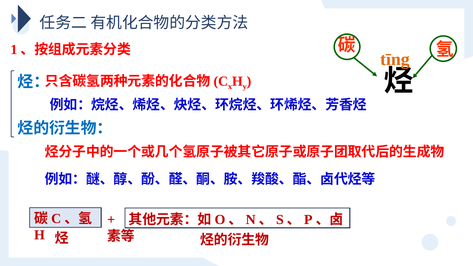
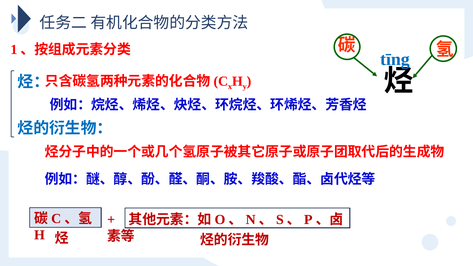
tīng colour: orange -> blue (395, 59)
